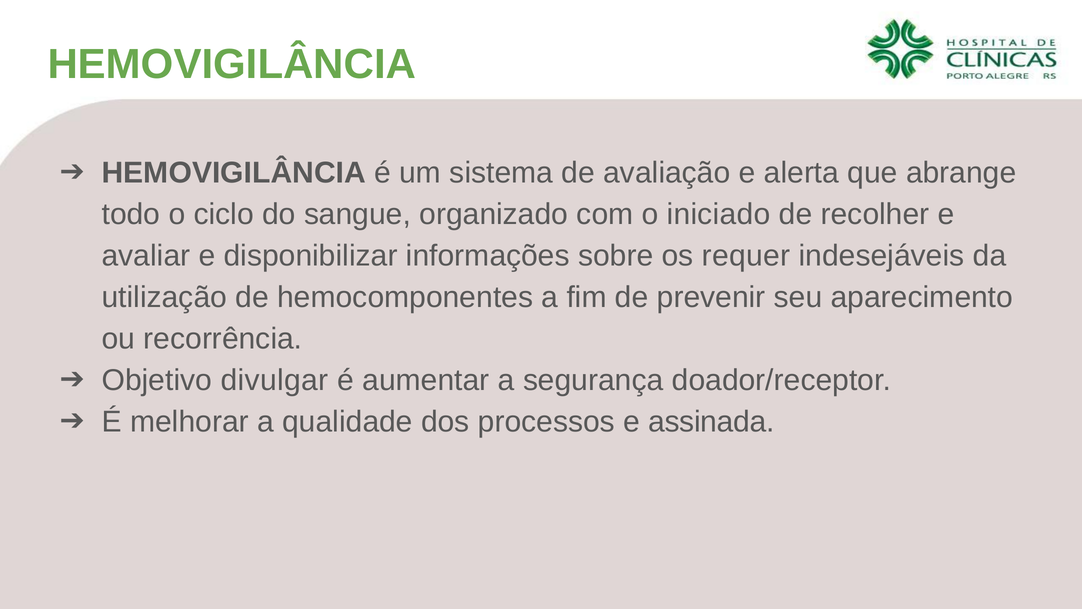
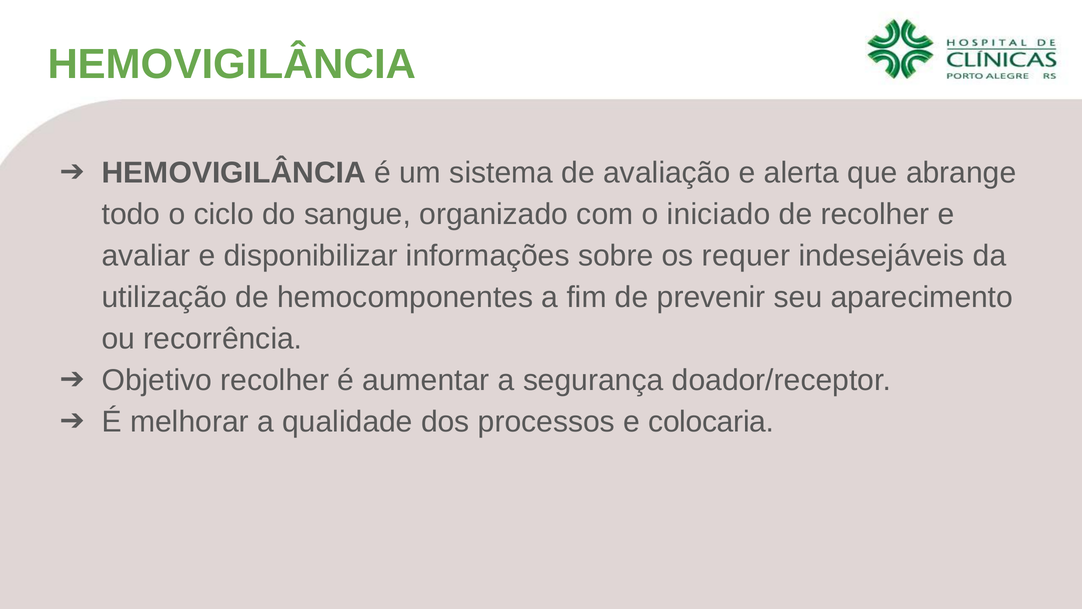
Objetivo divulgar: divulgar -> recolher (275, 380)
assinada: assinada -> colocaria (711, 422)
